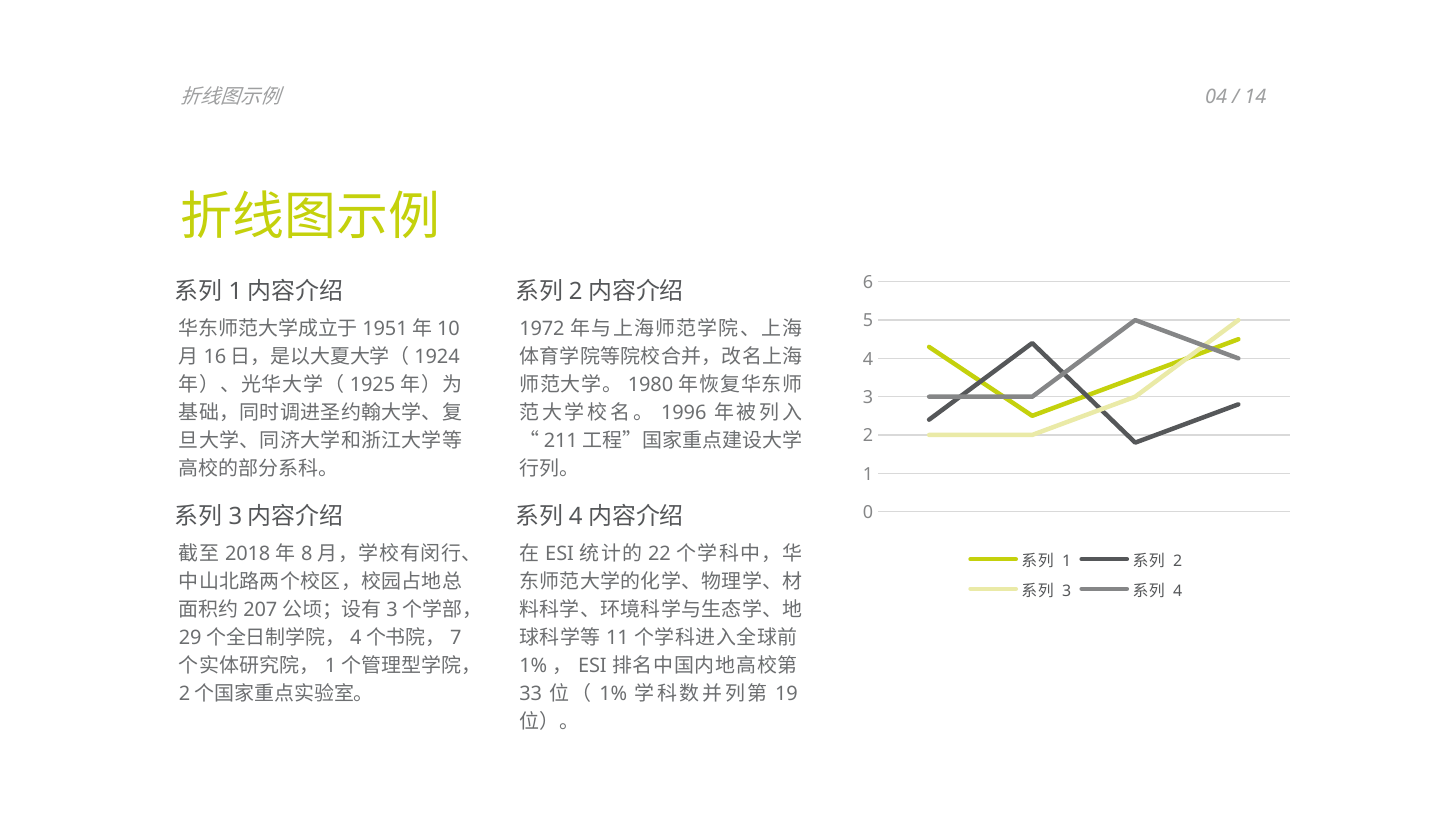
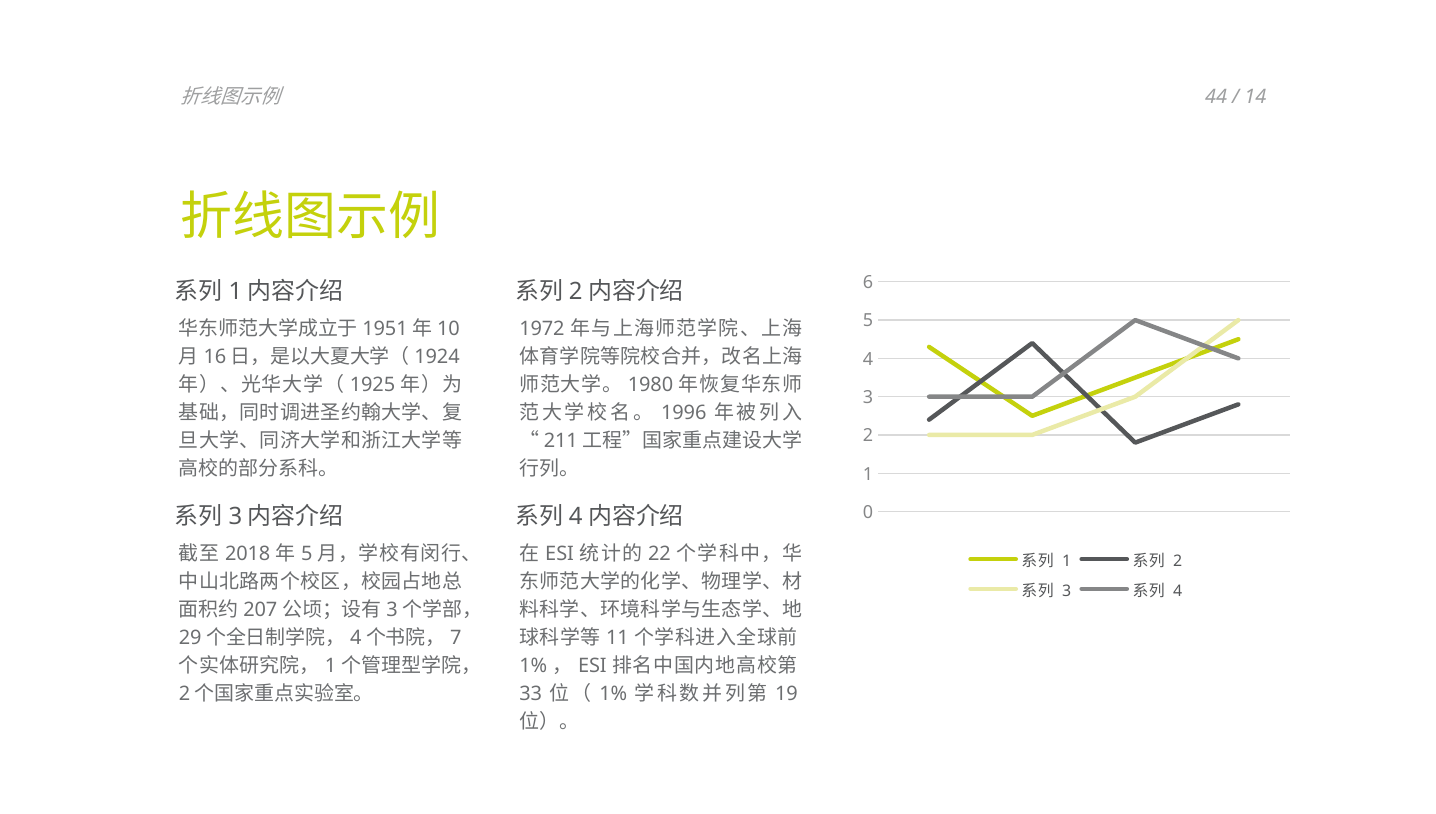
04: 04 -> 44 (1216, 97)
8: 8 -> 5 (307, 554)
